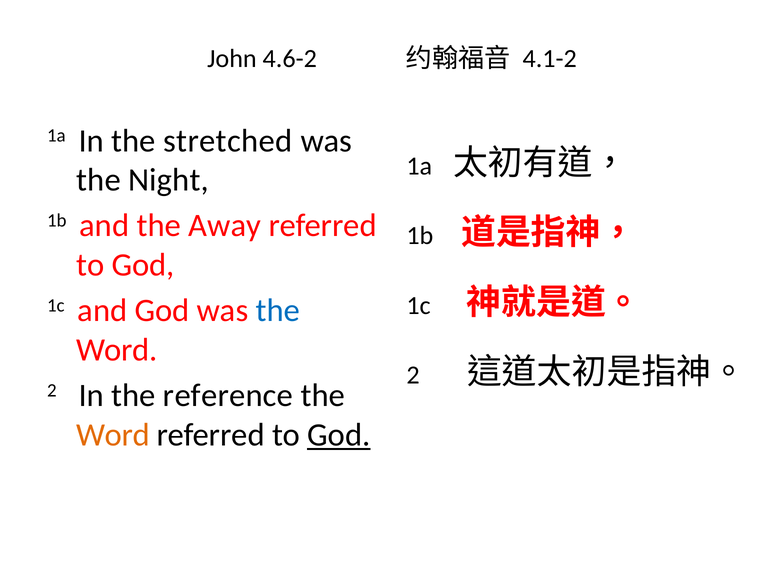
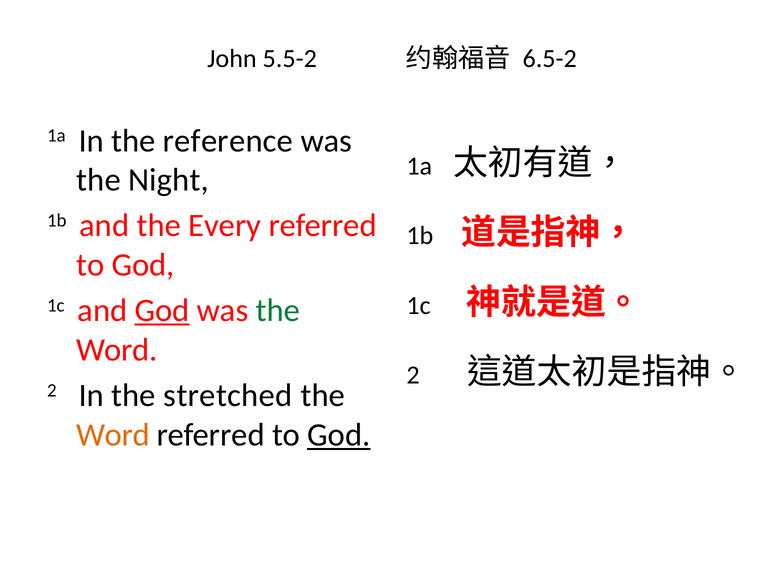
4.6-2: 4.6-2 -> 5.5-2 (290, 59)
4.1-2: 4.1-2 -> 6.5-2 (550, 59)
stretched: stretched -> reference (228, 141)
Away: Away -> Every (225, 226)
God underline: none -> present (162, 311)
the colour: blue -> green (278, 311)
reference: reference -> stretched (228, 396)
